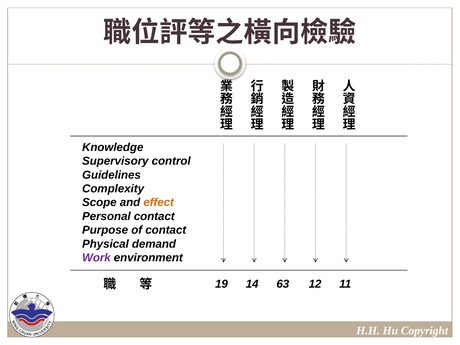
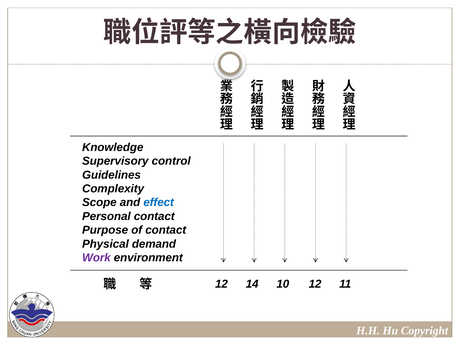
effect colour: orange -> blue (159, 203)
19: 19 -> 12 (221, 284)
63: 63 -> 10 (283, 284)
